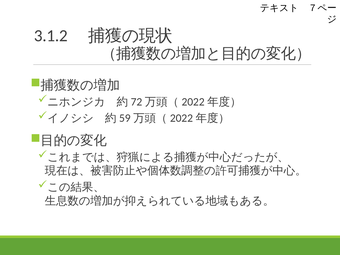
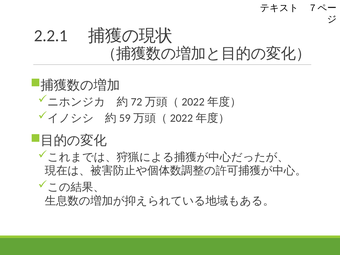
3.1.2: 3.1.2 -> 2.2.1 (51, 36)
